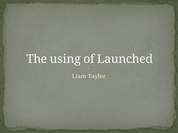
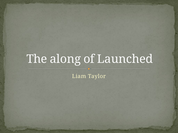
using: using -> along (65, 59)
